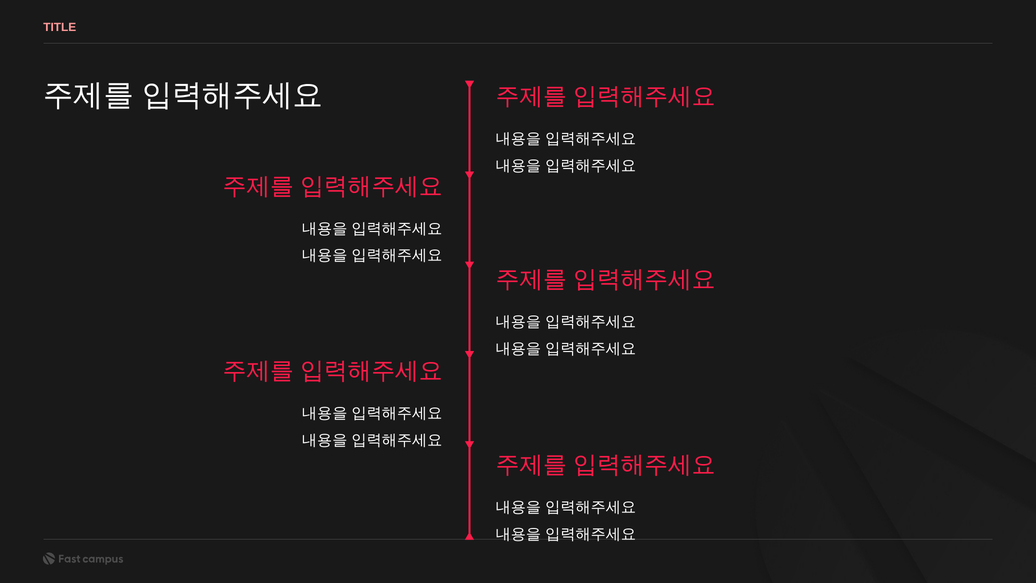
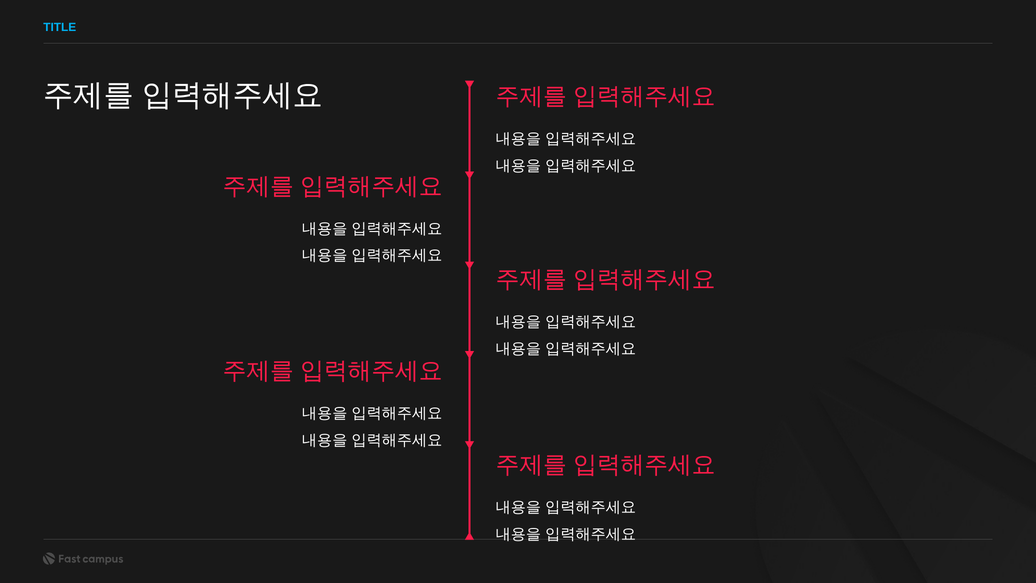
TITLE colour: pink -> light blue (60, 27)
